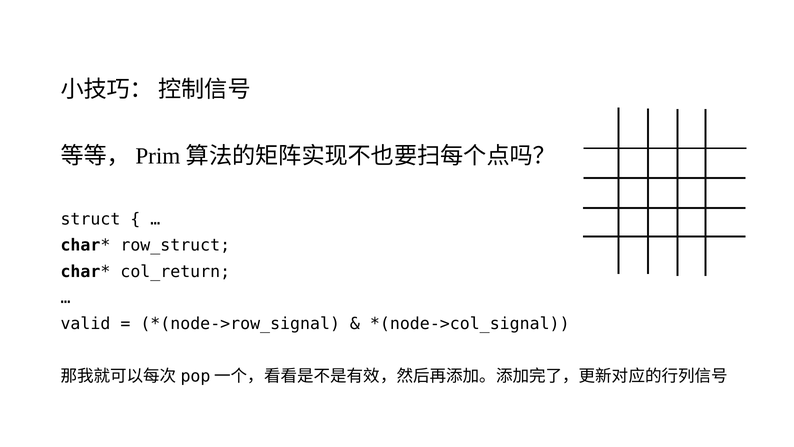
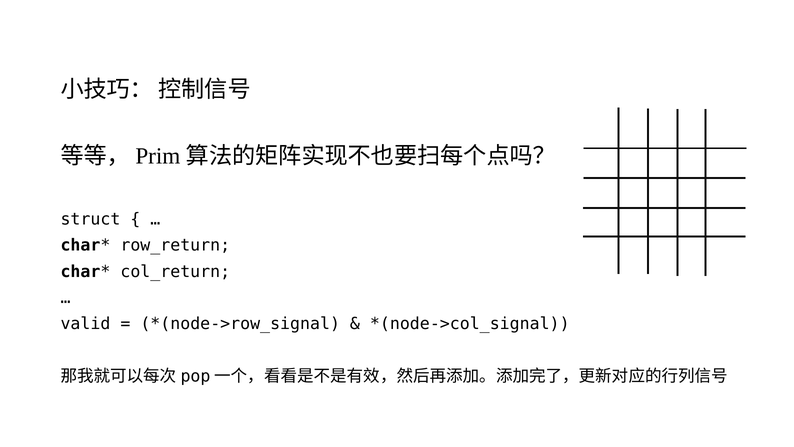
row_struct: row_struct -> row_return (175, 245)
